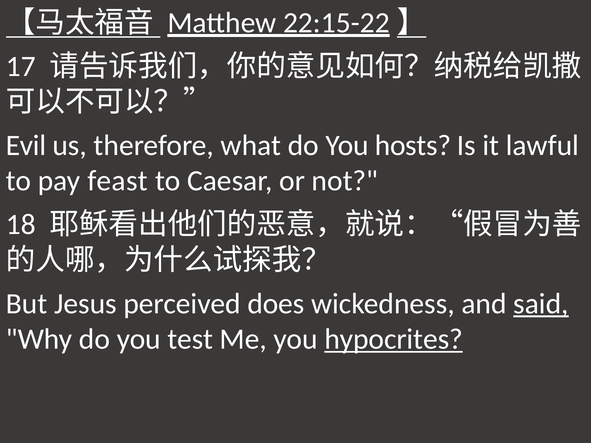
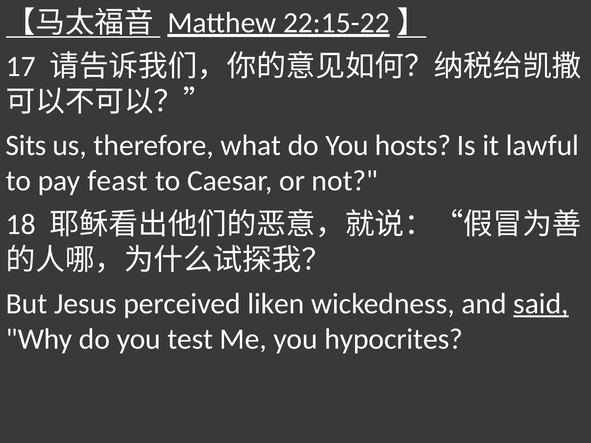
Evil: Evil -> Sits (26, 146)
does: does -> liken (276, 304)
hypocrites underline: present -> none (394, 339)
